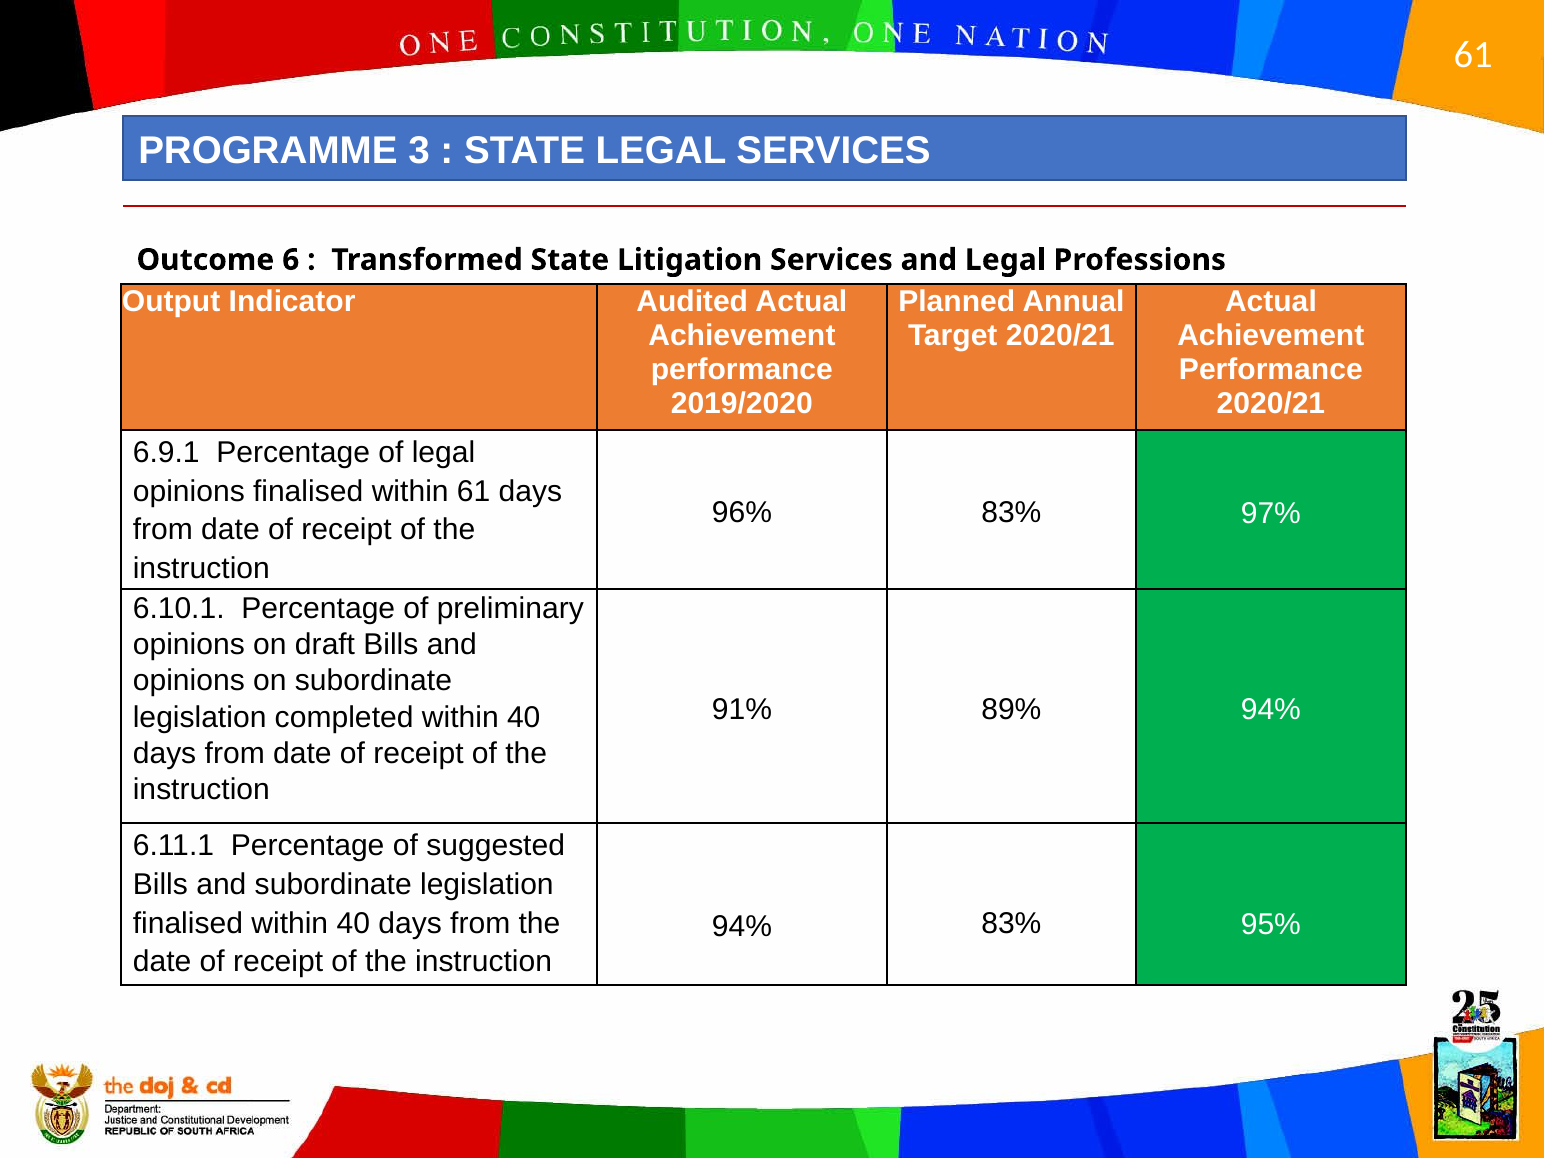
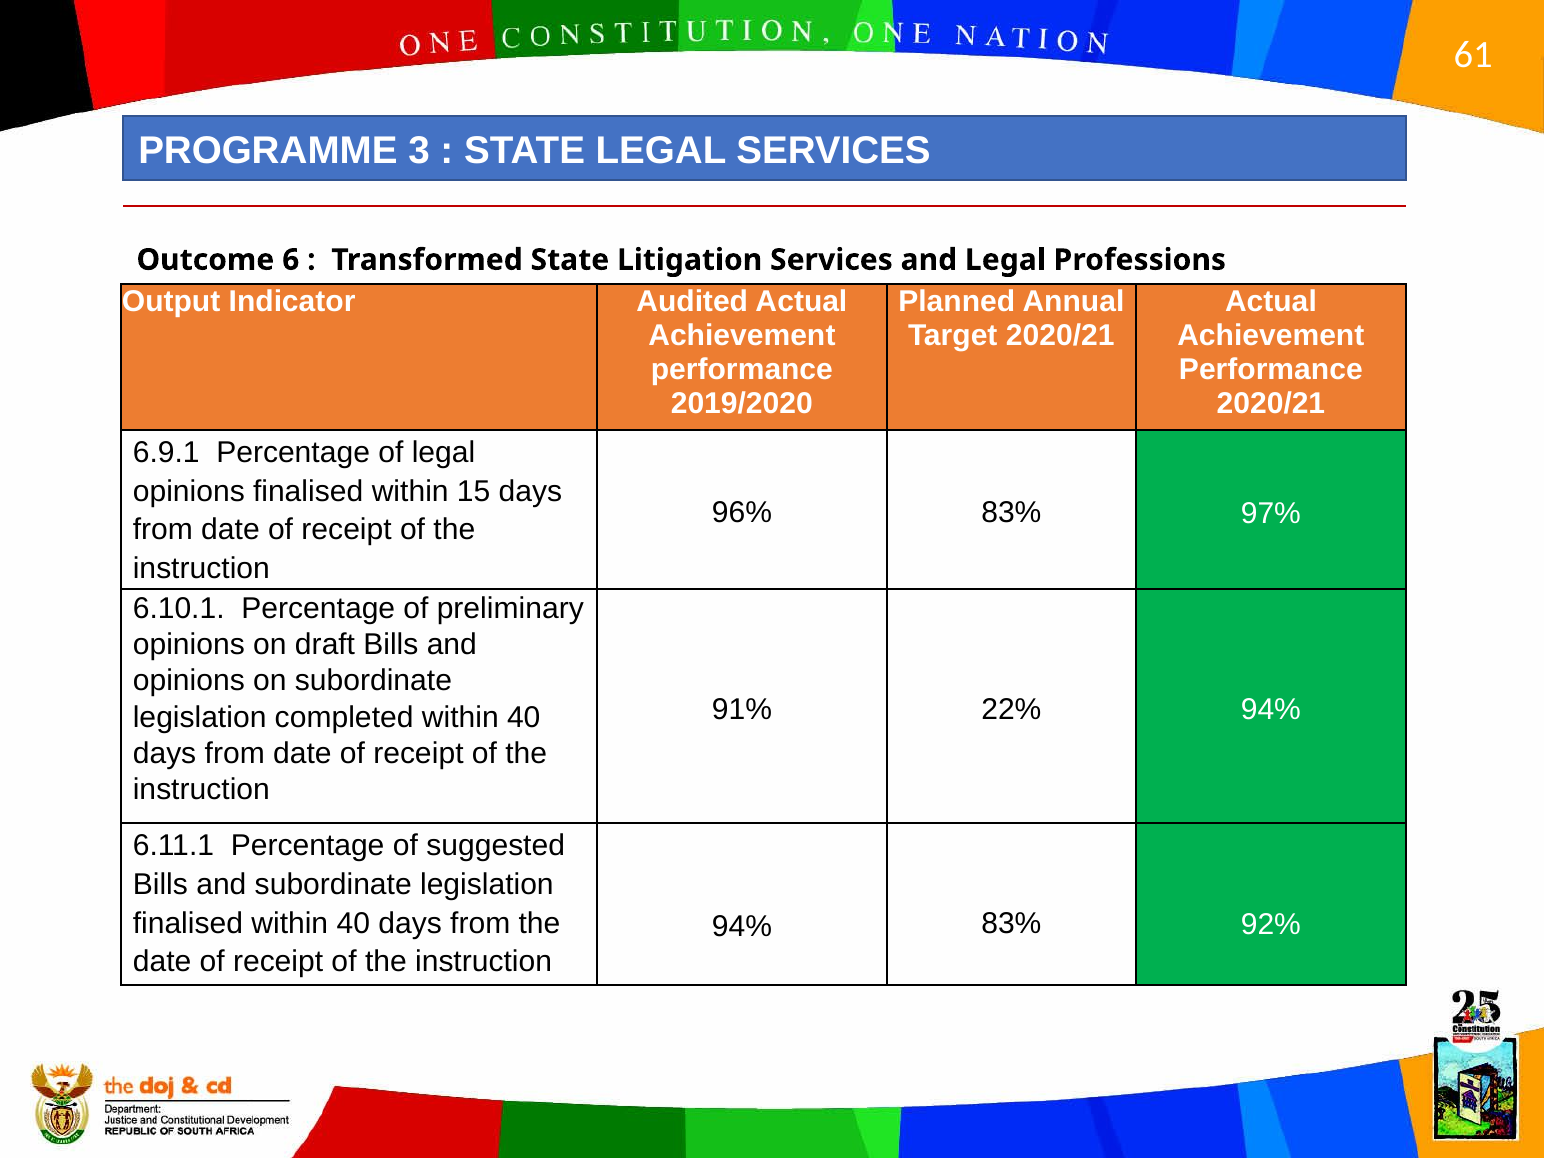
within 61: 61 -> 15 (474, 491)
89%: 89% -> 22% (1011, 709)
95%: 95% -> 92% (1271, 925)
